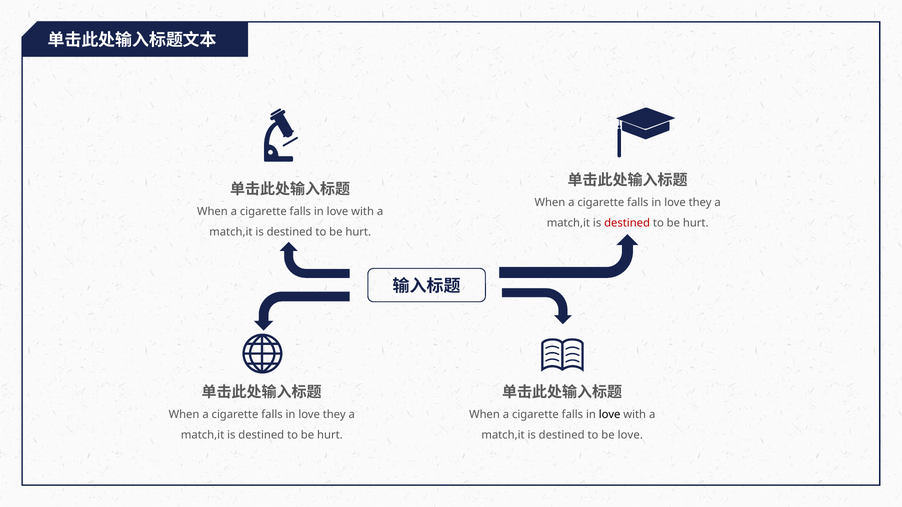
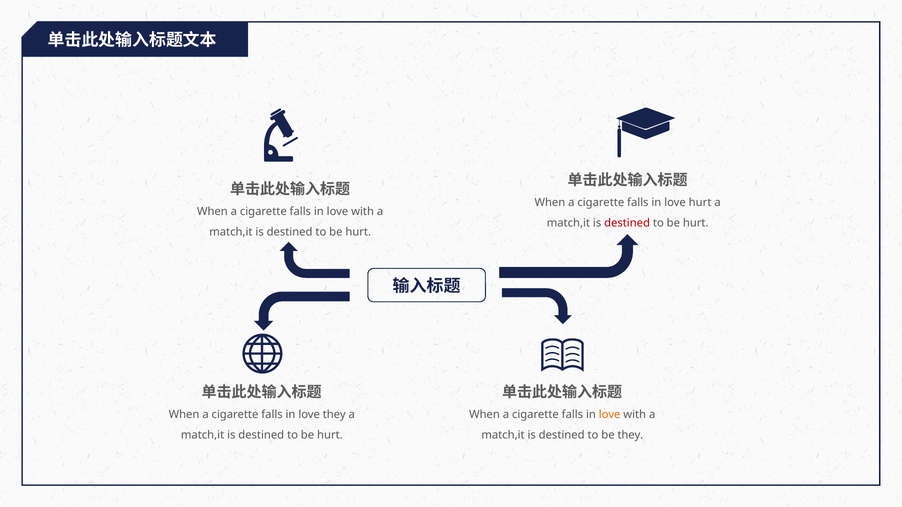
they: they -> hurt (700, 203)
love colour: black -> orange (610, 415)
be love: love -> they (630, 435)
